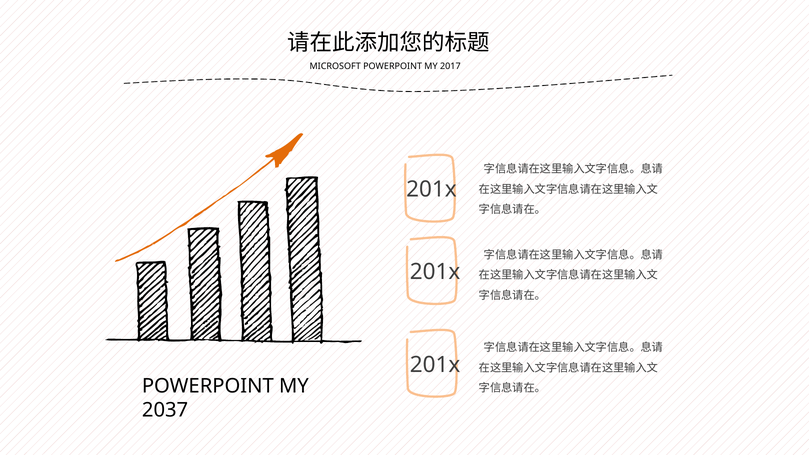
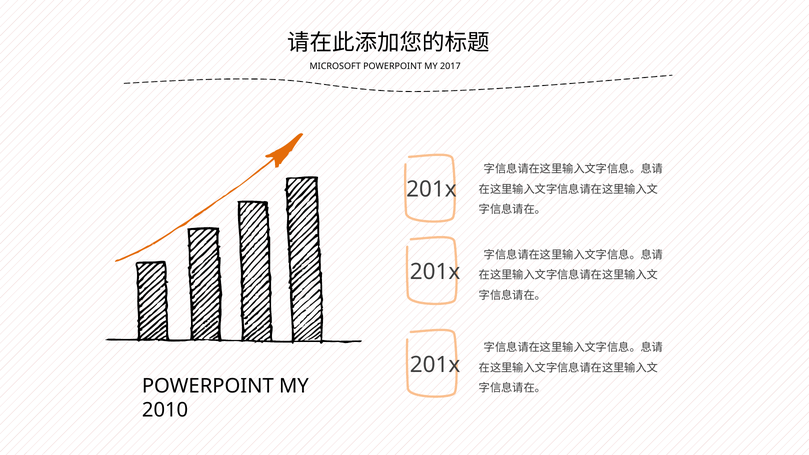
2037: 2037 -> 2010 (165, 410)
